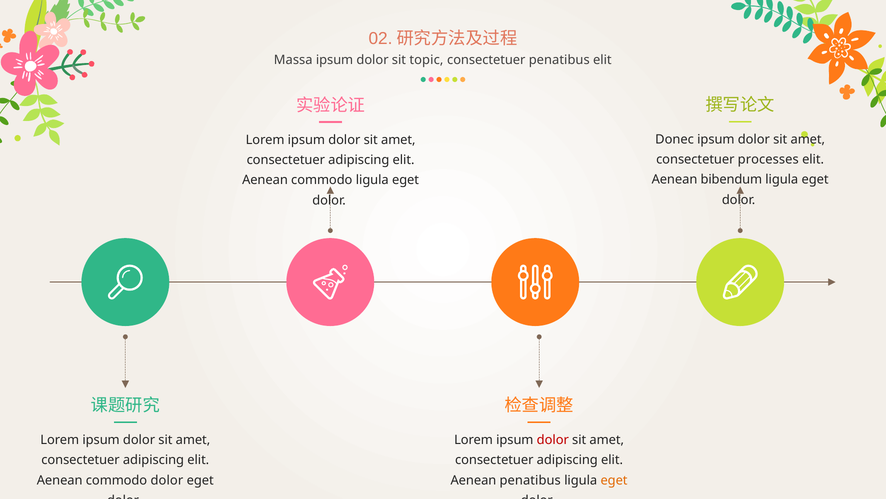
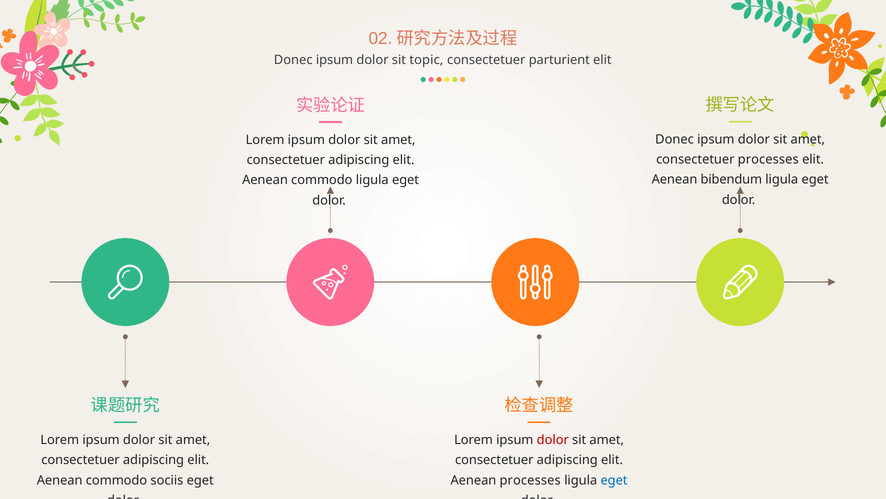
Massa: Massa -> Donec (293, 60)
consectetuer penatibus: penatibus -> parturient (559, 60)
commodo dolor: dolor -> sociis (167, 480)
Aenean penatibus: penatibus -> processes (530, 480)
eget colour: orange -> blue (614, 480)
